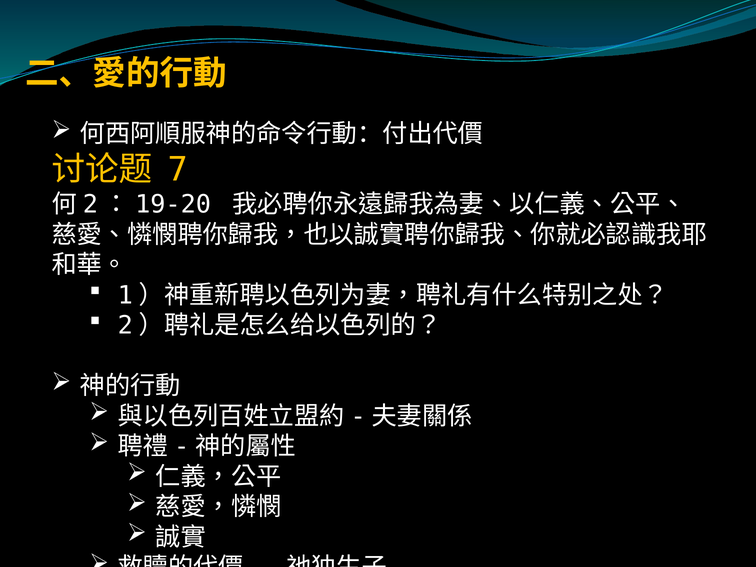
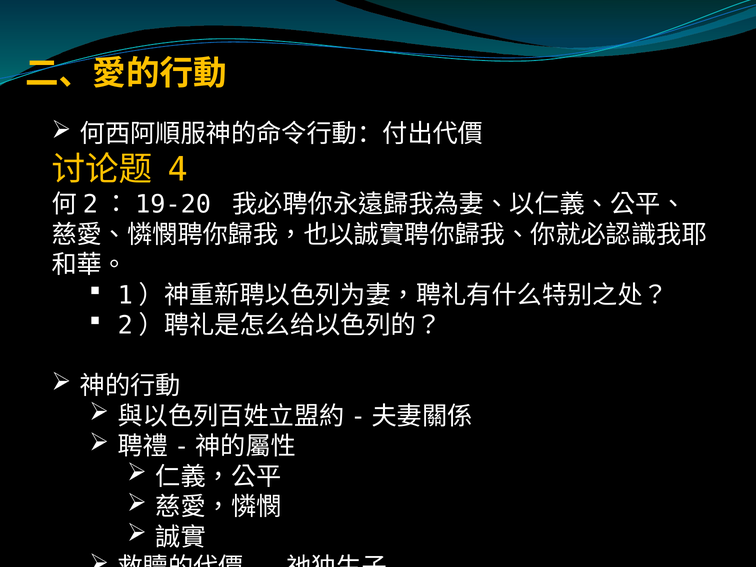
7: 7 -> 4 (178, 170)
